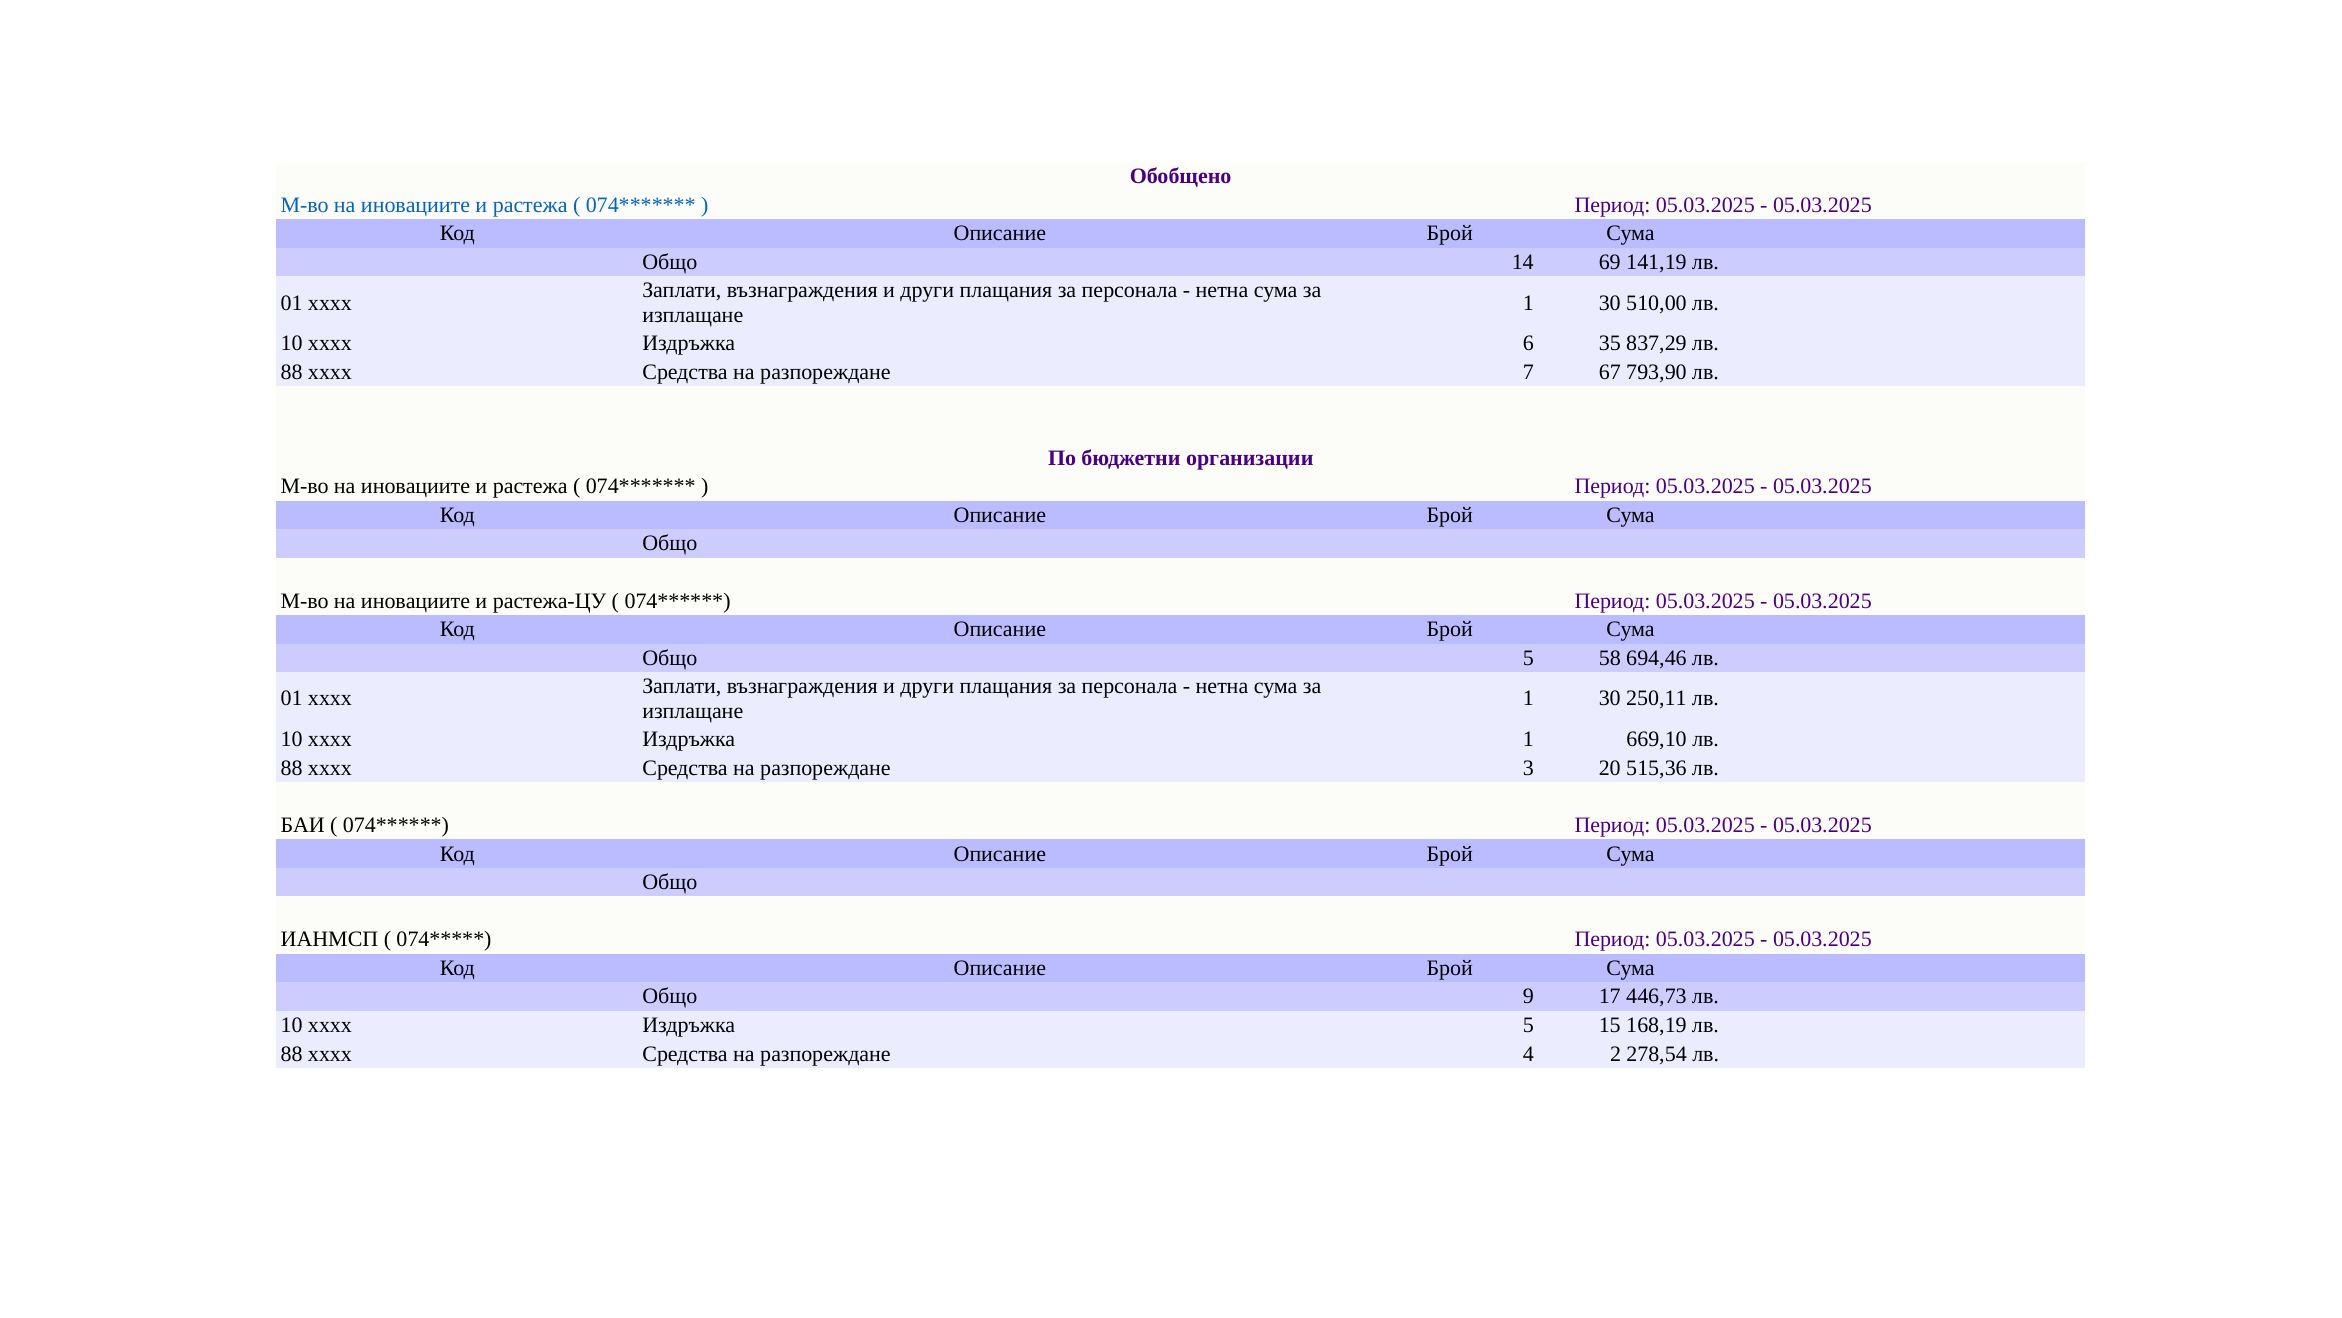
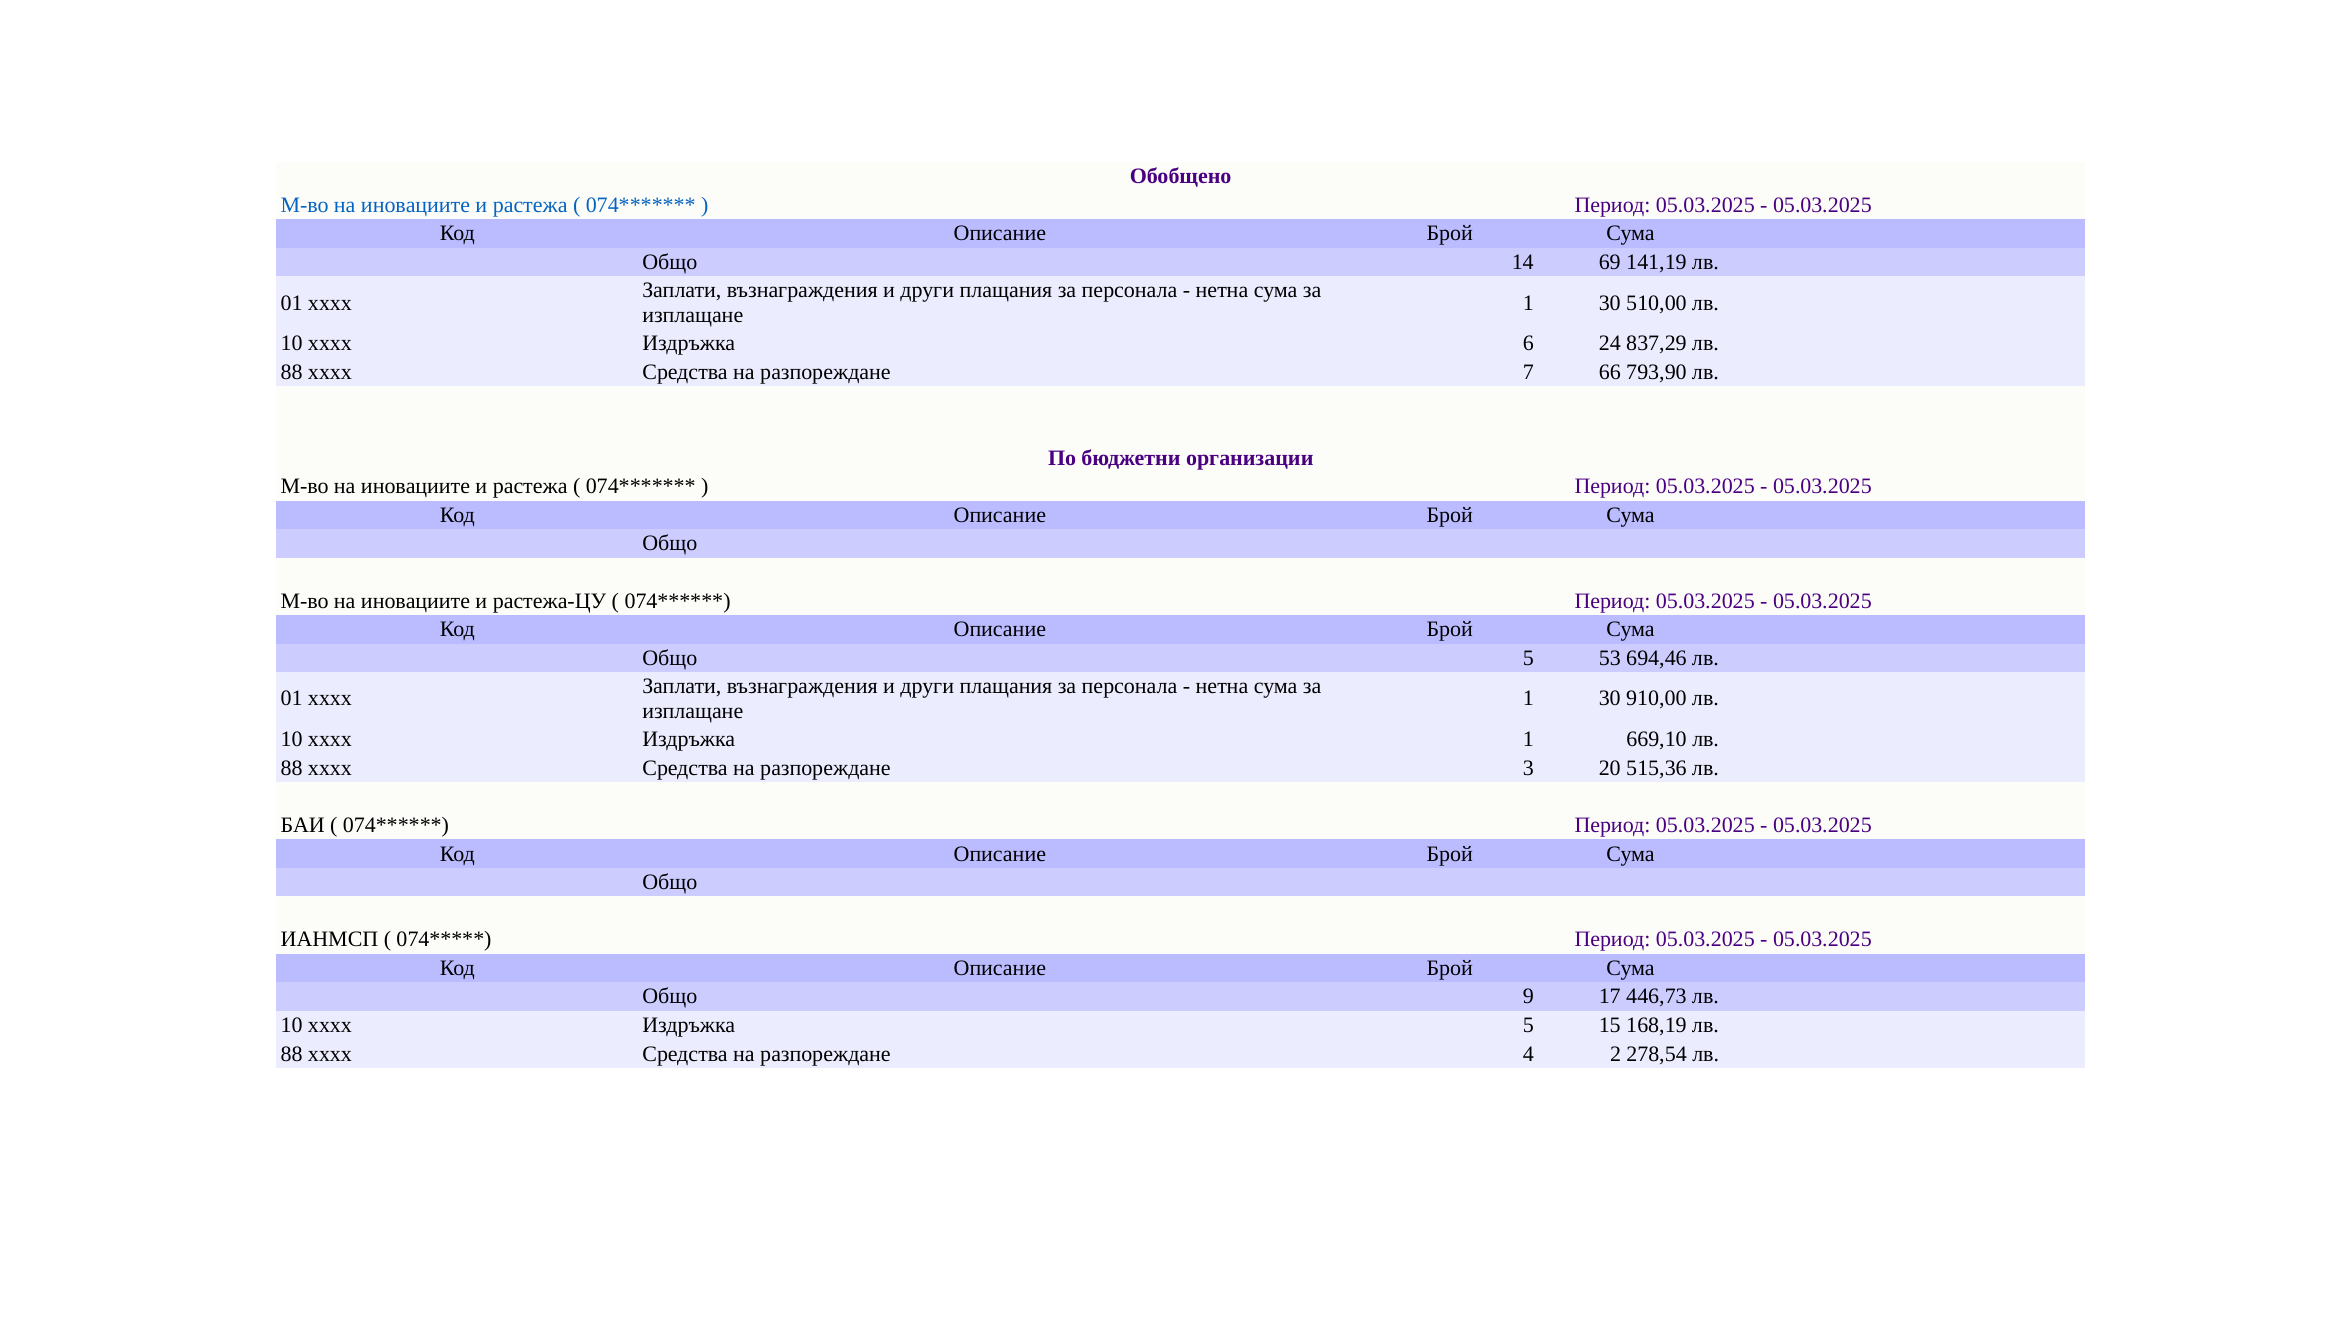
35: 35 -> 24 (1610, 343)
67: 67 -> 66 (1610, 372)
58: 58 -> 53 (1610, 658)
250,11: 250,11 -> 910,00 (1656, 698)
